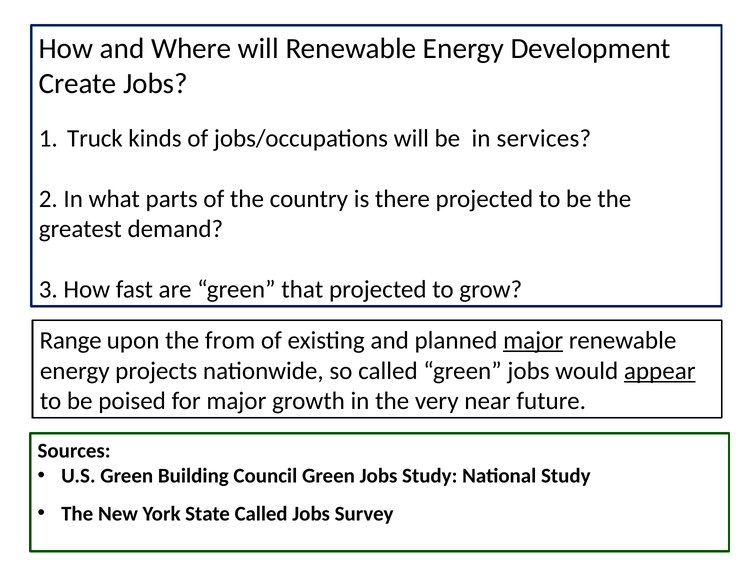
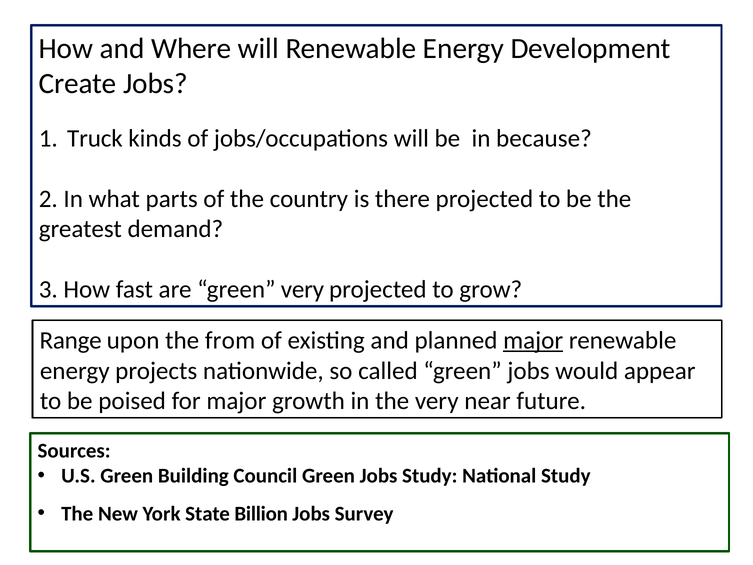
services: services -> because (544, 139)
green that: that -> very (302, 289)
appear underline: present -> none (660, 371)
State Called: Called -> Billion (261, 513)
